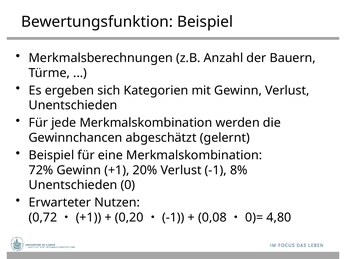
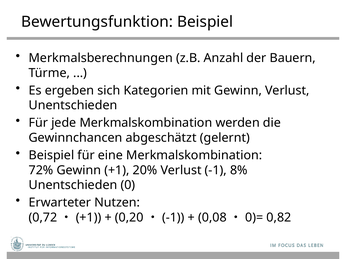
4,80: 4,80 -> 0,82 (279, 218)
